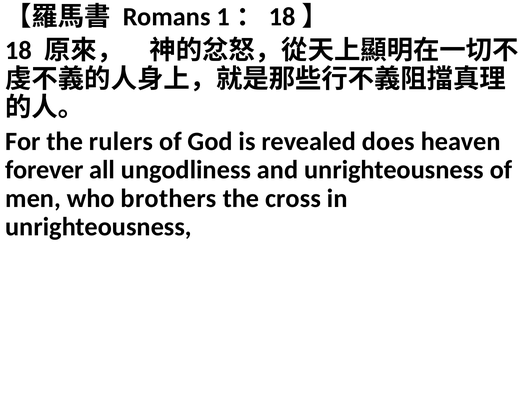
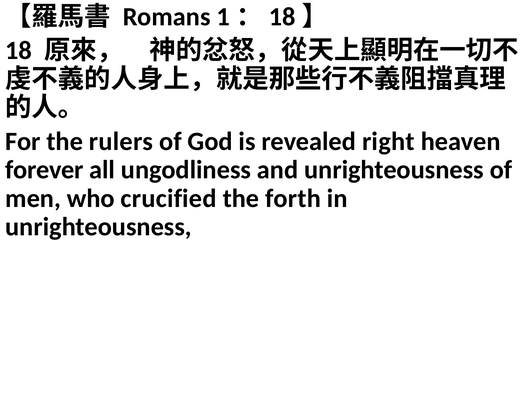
does: does -> right (388, 142)
brothers: brothers -> crucified (169, 198)
cross: cross -> forth (293, 198)
